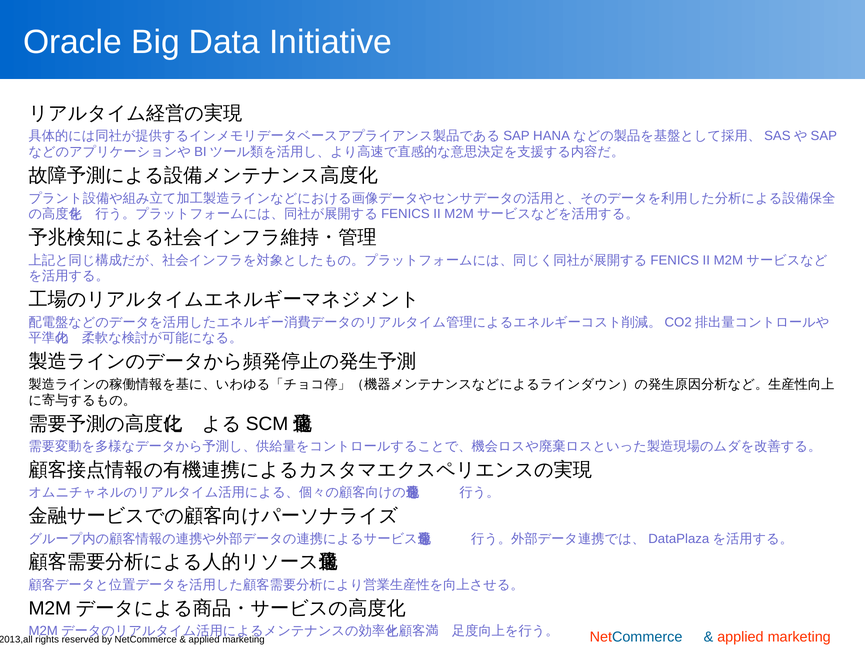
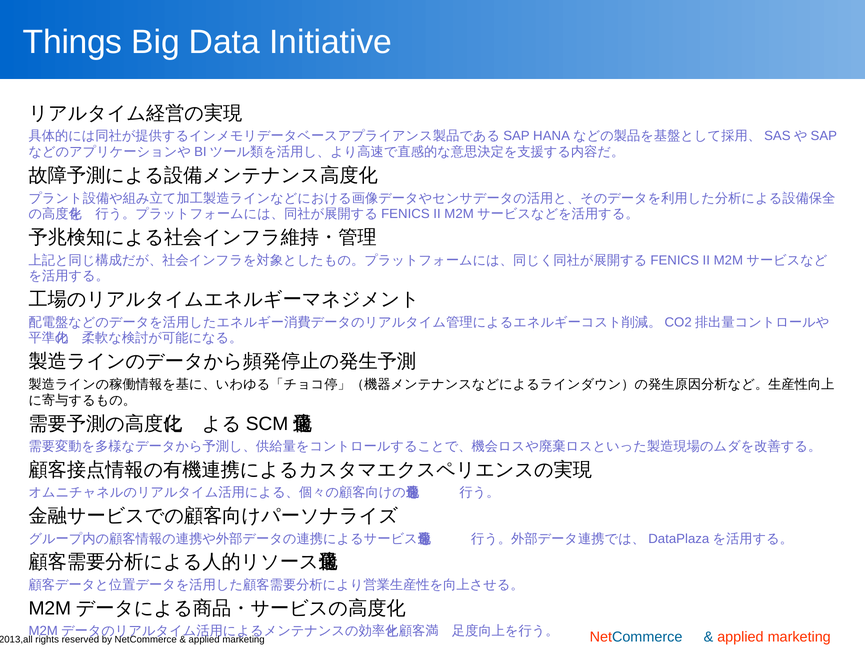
Oracle: Oracle -> Things (73, 42)
